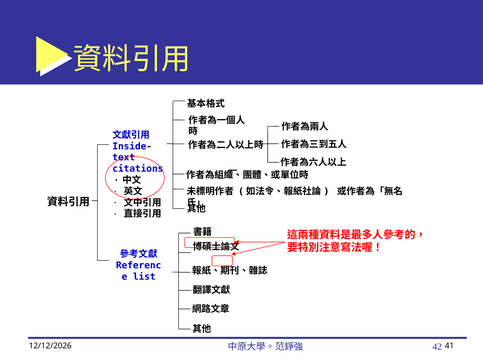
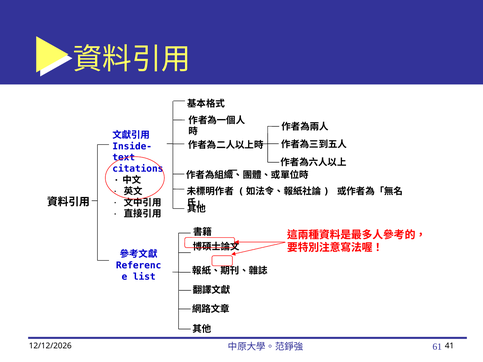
42: 42 -> 61 (437, 347)
